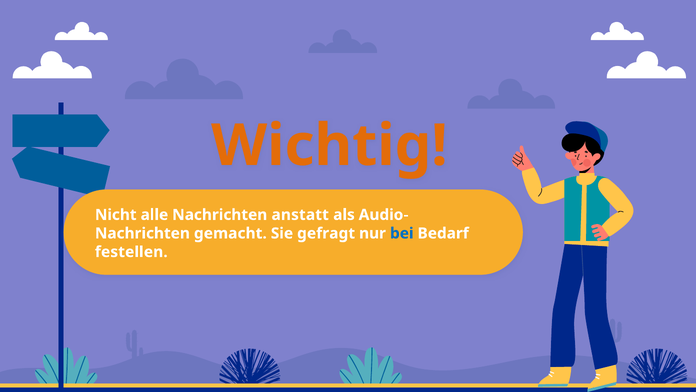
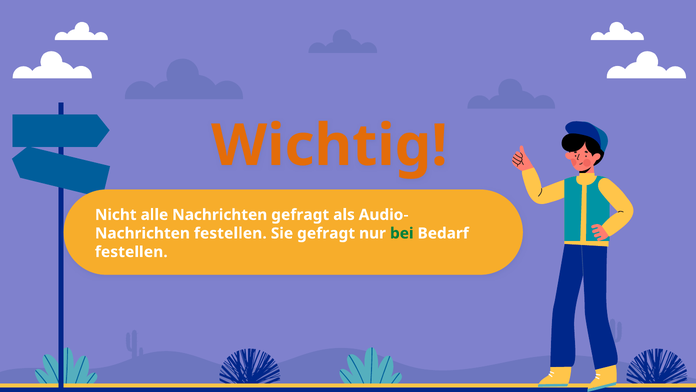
Nachrichten anstatt: anstatt -> gefragt (300, 215)
Nachrichten gemacht: gemacht -> festellen (230, 233)
bei colour: blue -> green (402, 233)
